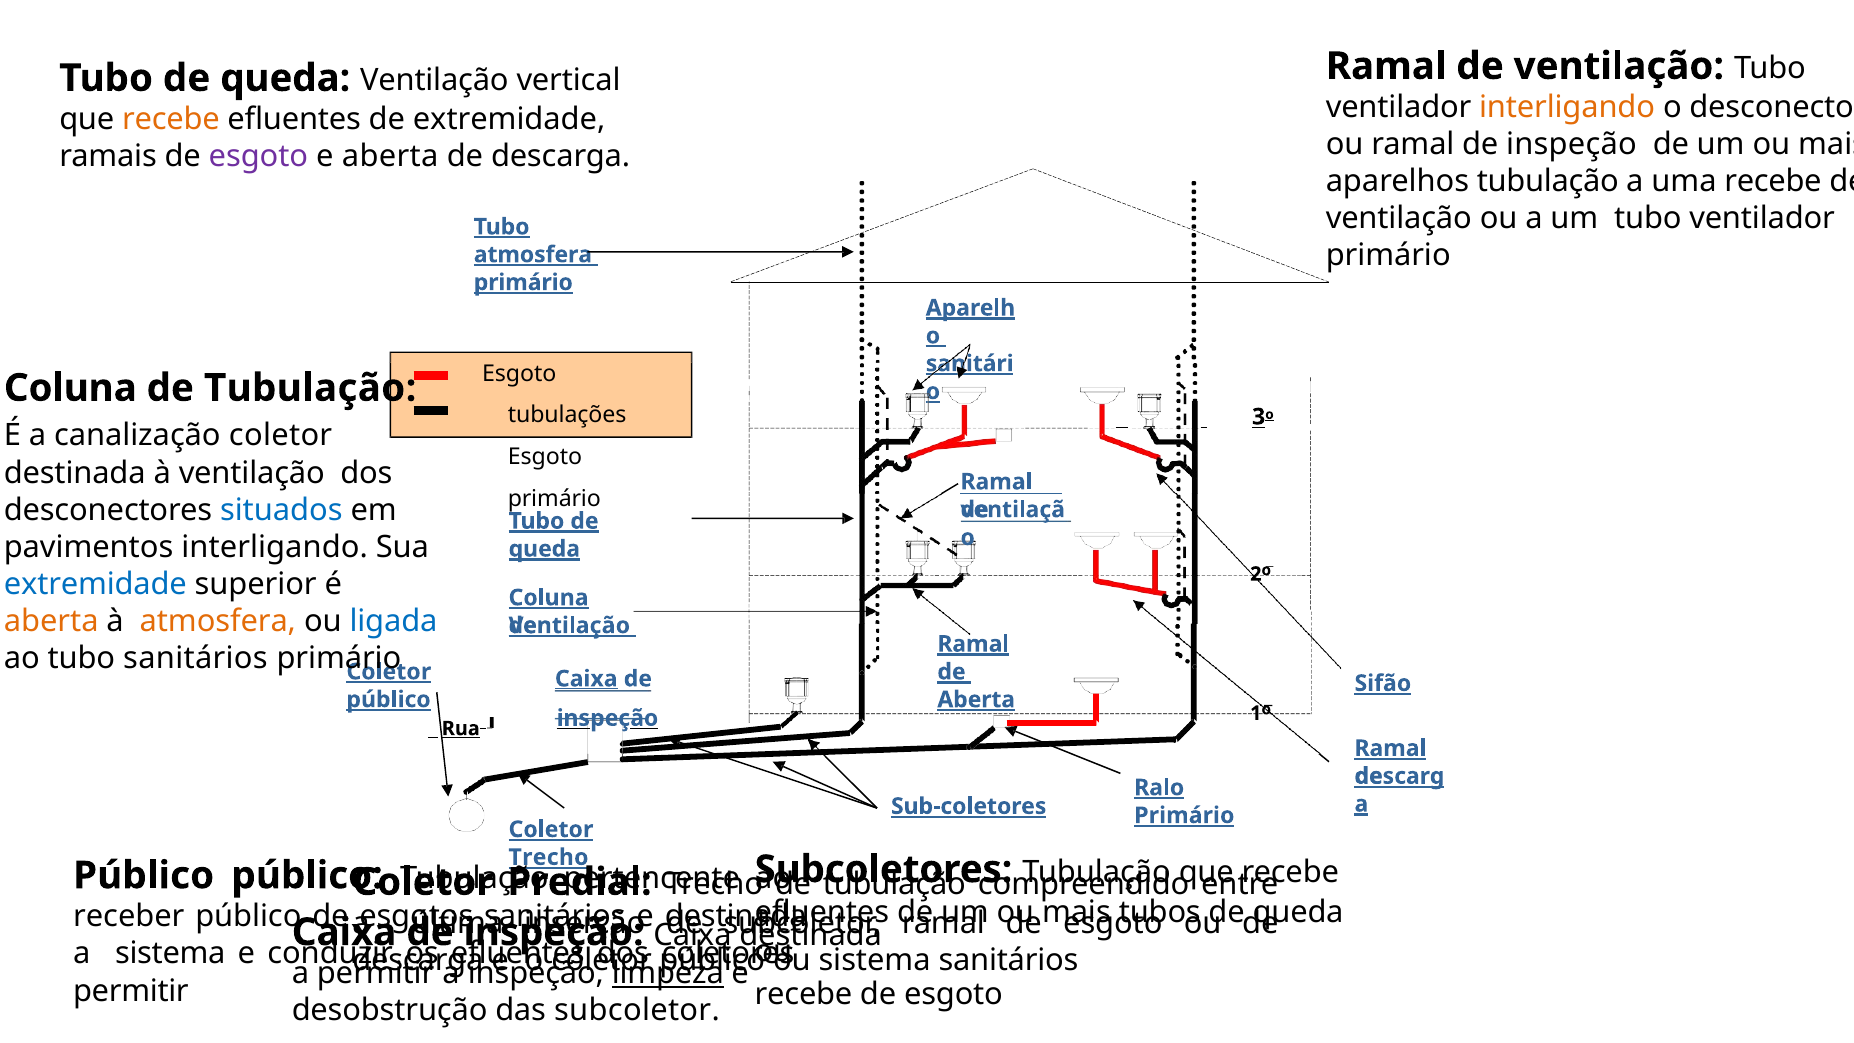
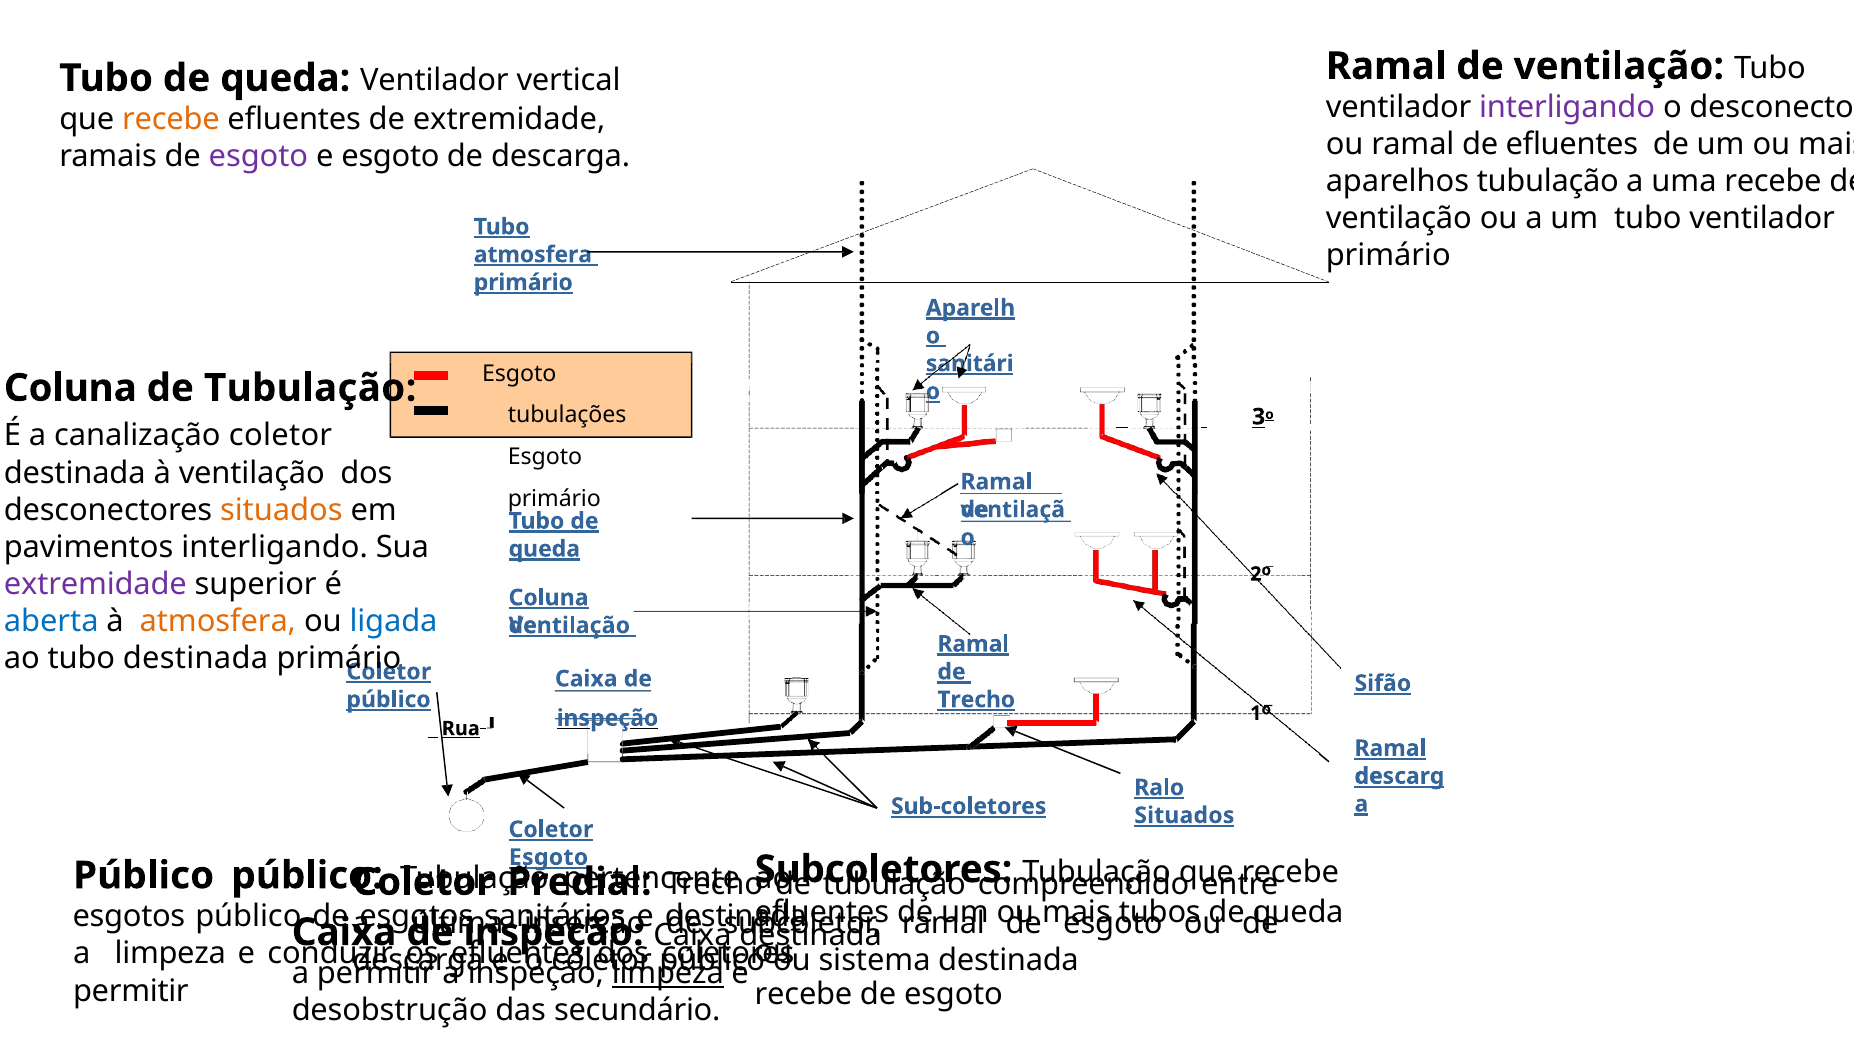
queda Ventilação: Ventilação -> Ventilador (434, 81)
interligando colour: orange -> purple (1567, 107)
ramal de inspeção: inspeção -> efluentes (1572, 144)
e aberta: aberta -> esgoto (390, 156)
situados colour: blue -> orange (281, 510)
extremidade colour: blue -> purple (95, 584)
aberta colour: orange -> blue (51, 621)
tubo sanitários: sanitários -> destinada (195, 658)
Caixa underline: present -> none (586, 679)
Aberta: Aberta -> Trecho (976, 700)
Primário: Primário -> Situados (1184, 815)
Trecho: Trecho -> Esgoto (549, 857)
receber: receber -> esgotos (129, 917)
a sistema: sistema -> limpeza (170, 954)
sistema sanitários: sanitários -> destinada (1009, 960)
das subcoletor: subcoletor -> secundário (637, 1010)
